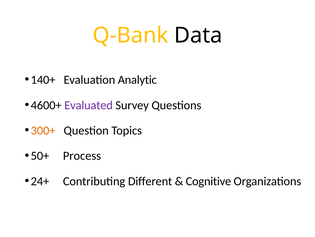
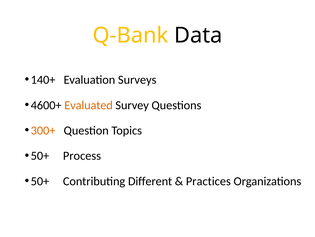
Analytic: Analytic -> Surveys (137, 80)
Evaluated colour: purple -> orange (89, 105)
24+: 24+ -> 50+ (40, 181)
Cognitive: Cognitive -> Practices (208, 181)
